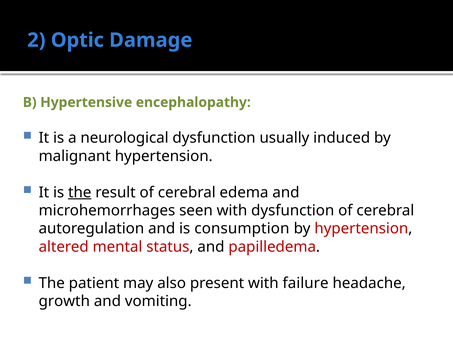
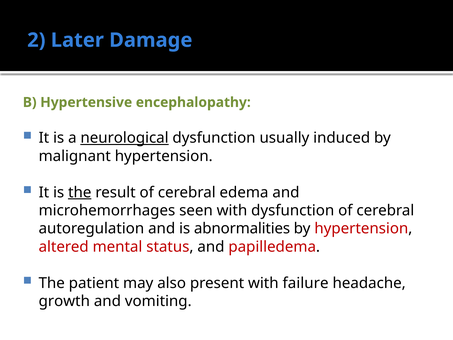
Optic: Optic -> Later (77, 40)
neurological underline: none -> present (125, 138)
consumption: consumption -> abnormalities (242, 228)
